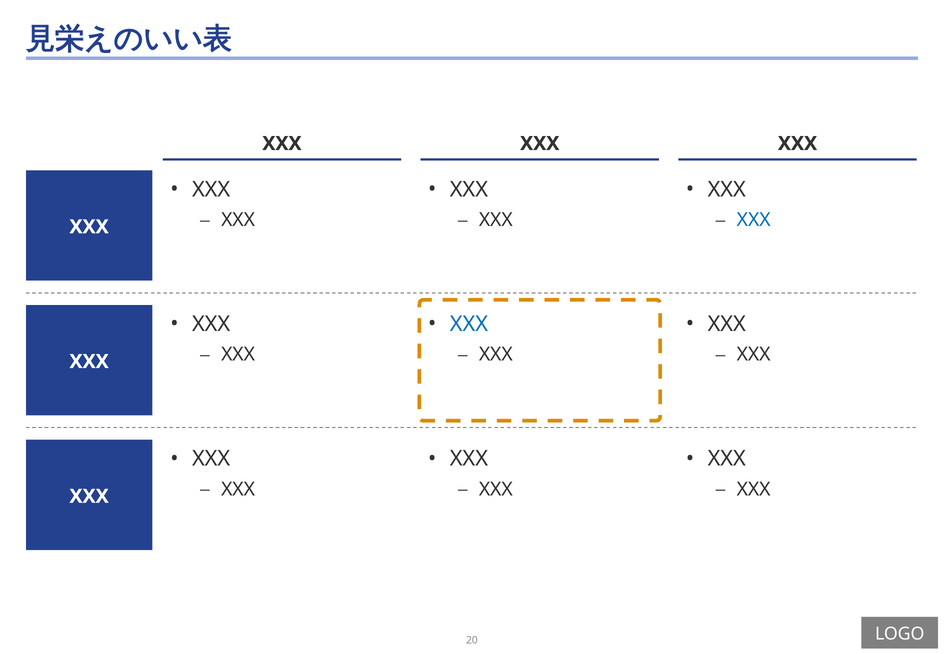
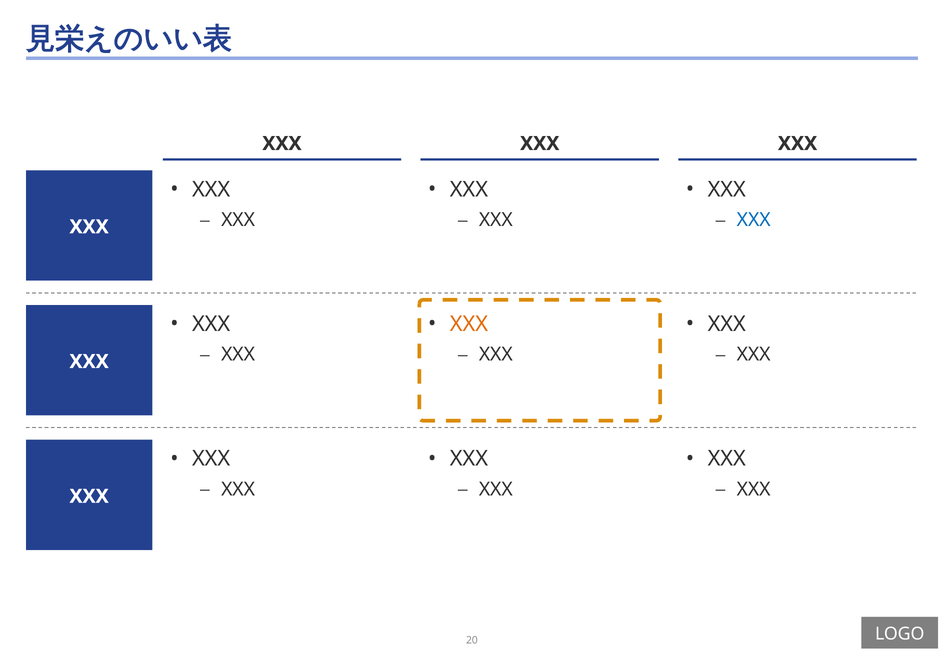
XXX colour: blue -> orange (469, 324)
